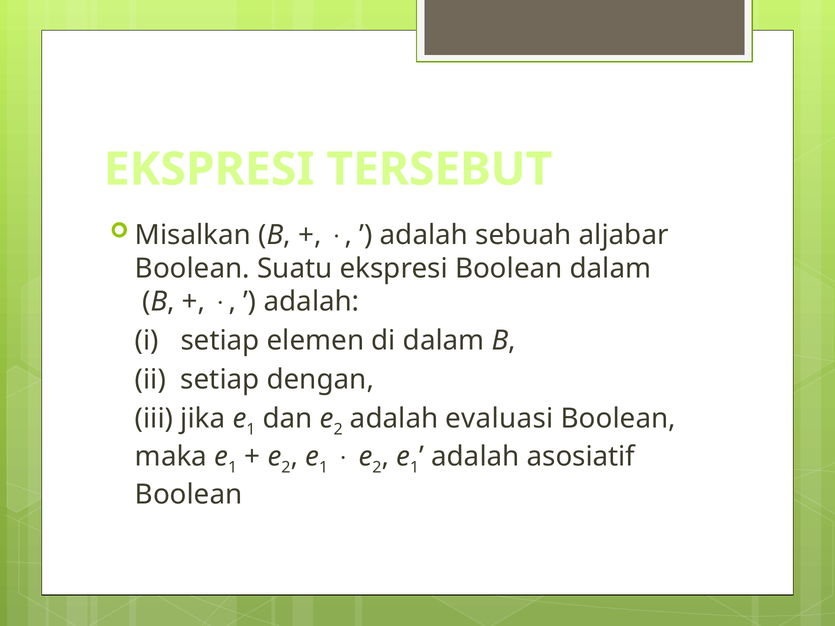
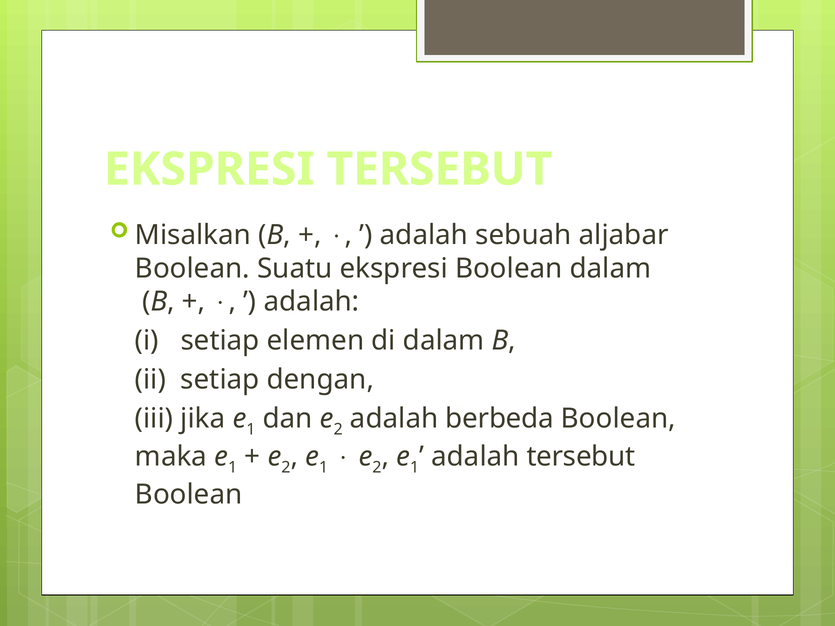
evaluasi: evaluasi -> berbeda (500, 419)
adalah asosiatif: asosiatif -> tersebut (581, 457)
